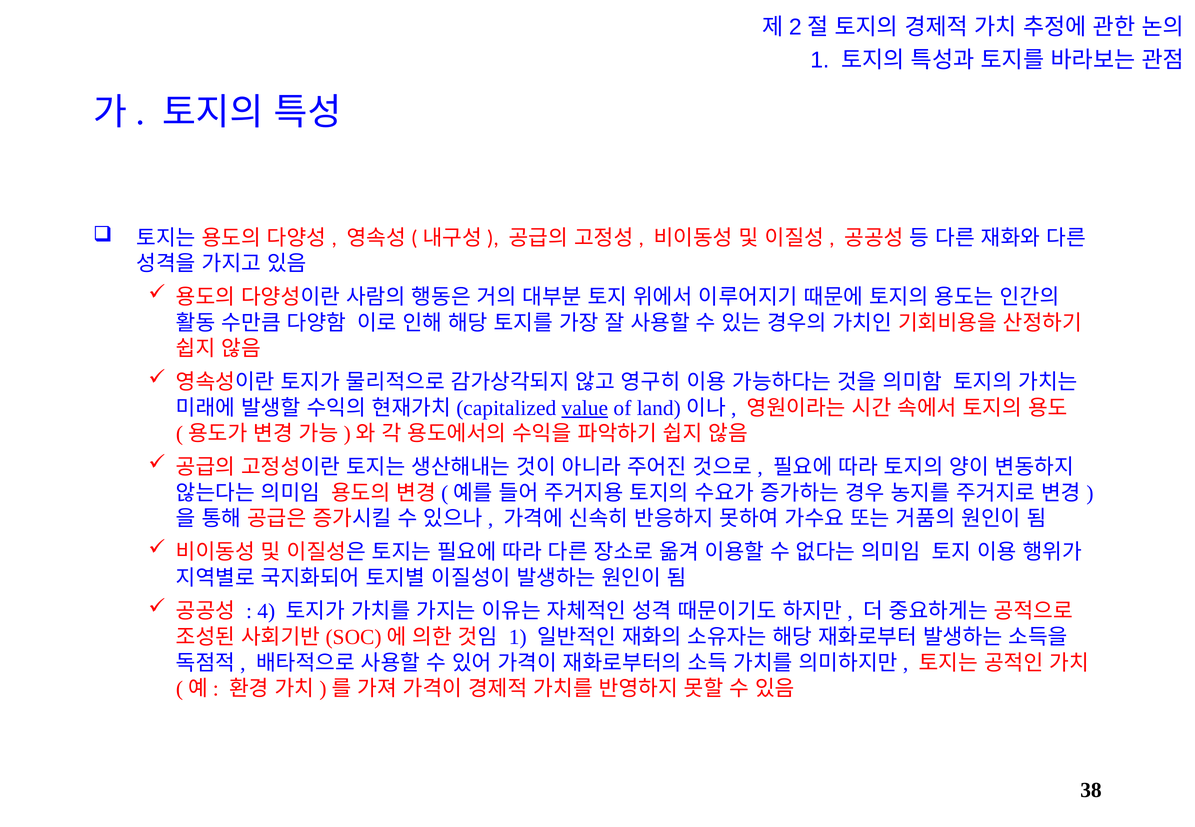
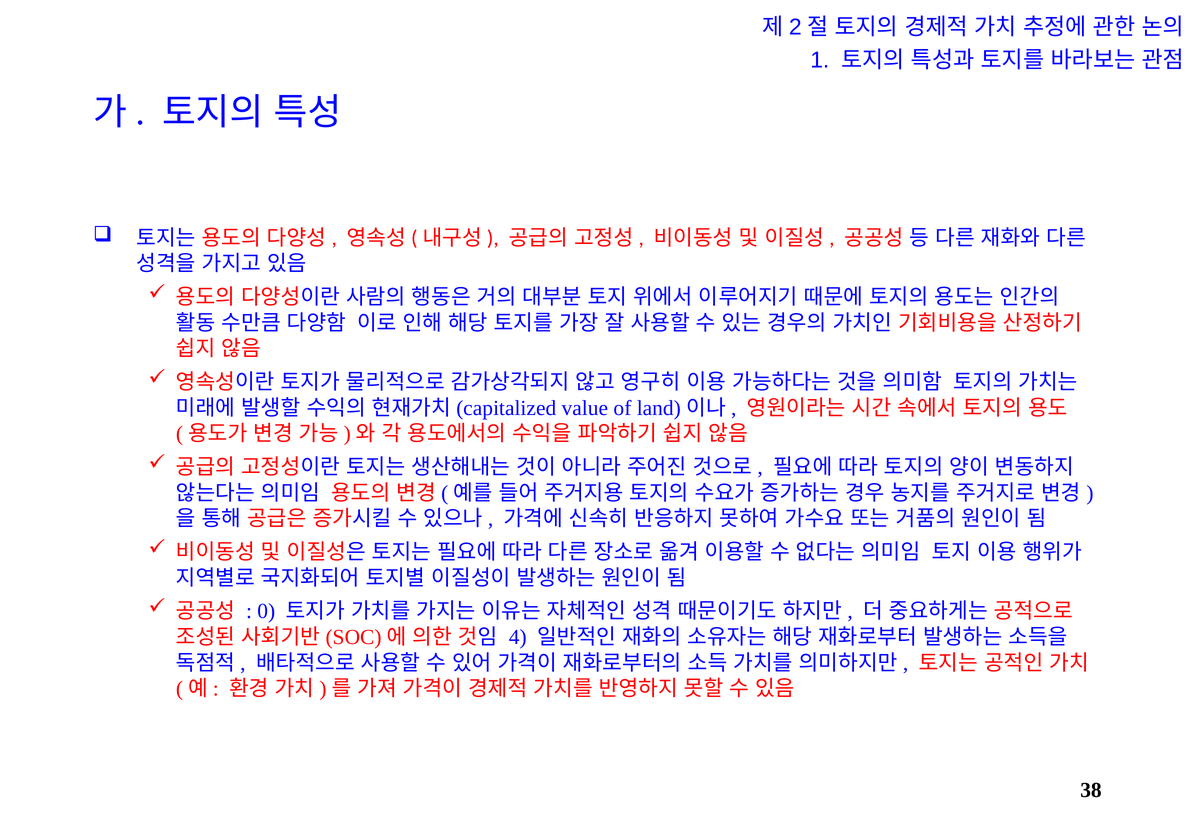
value underline: present -> none (585, 408)
4: 4 -> 0 (266, 612)
1: 1 -> 4 (518, 637)
